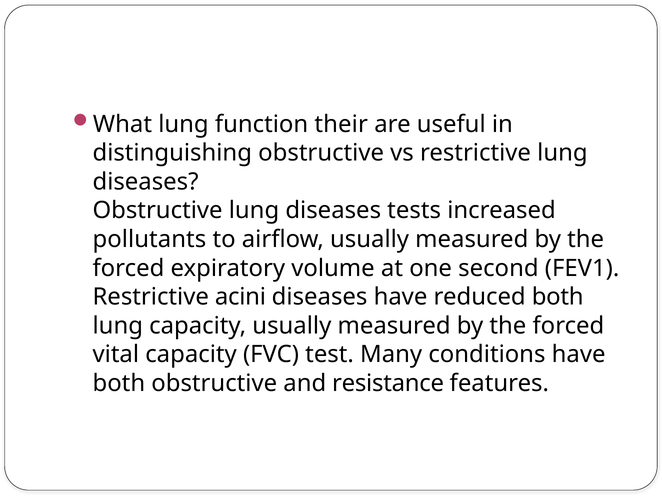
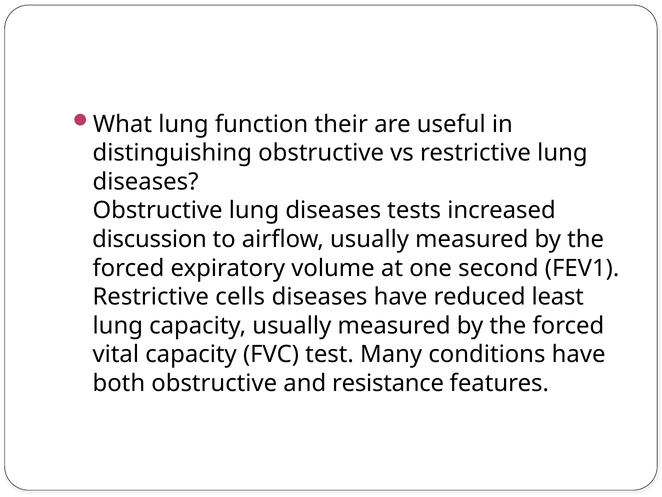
pollutants: pollutants -> discussion (150, 239)
acini: acini -> cells (240, 297)
reduced both: both -> least (558, 297)
